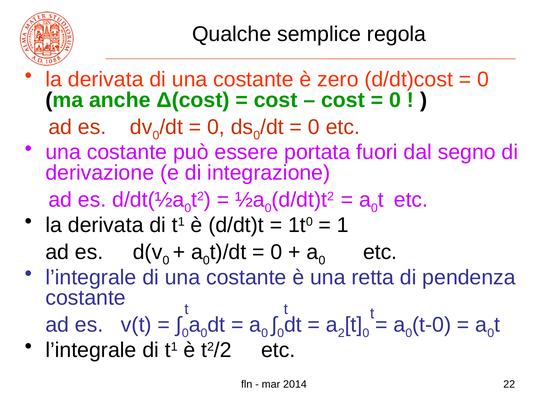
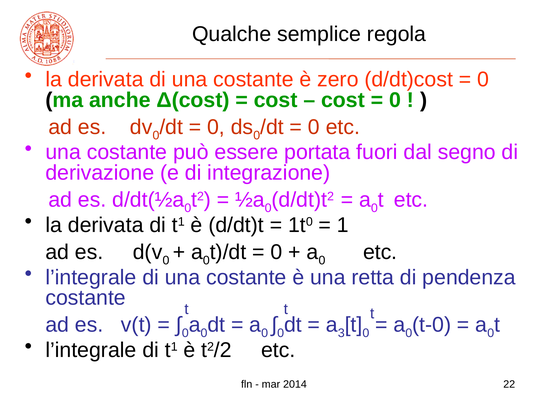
2: 2 -> 3 (341, 333)
